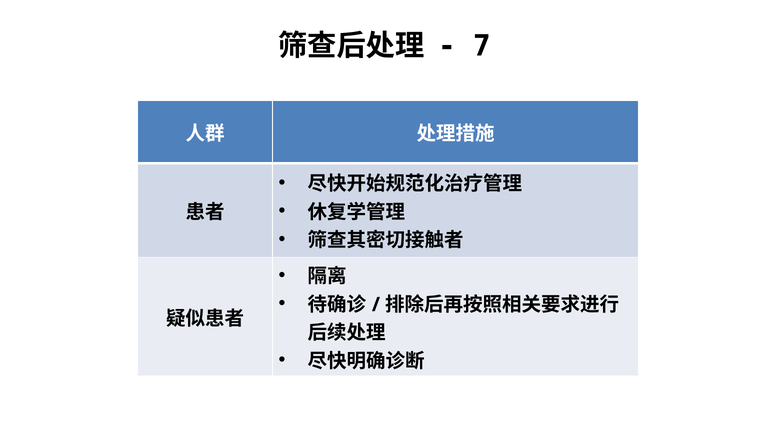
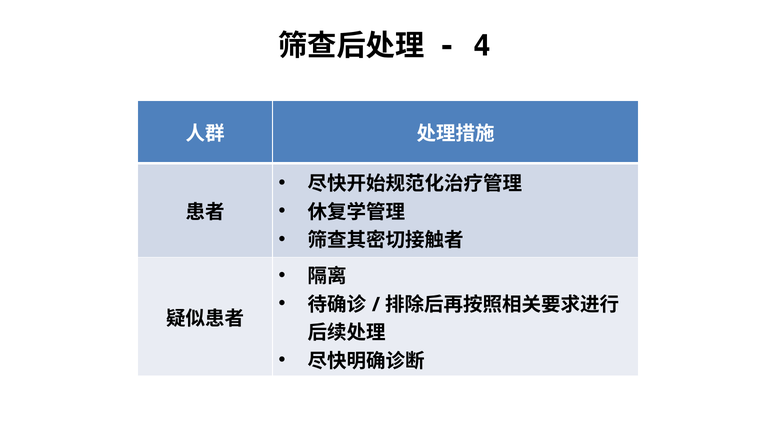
7: 7 -> 4 (482, 46)
